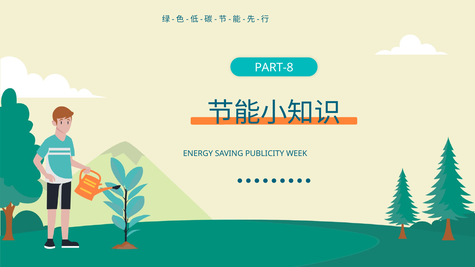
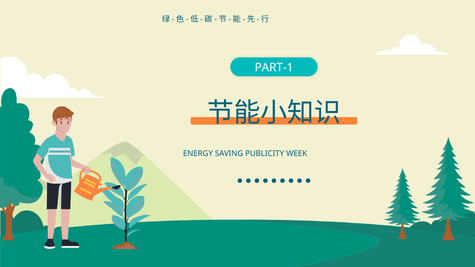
PART-8: PART-8 -> PART-1 (274, 68)
